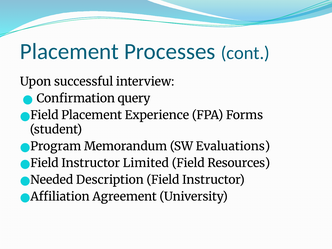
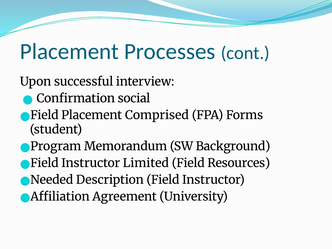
query: query -> social (134, 98)
Experience: Experience -> Comprised (157, 115)
Evaluations: Evaluations -> Background (233, 146)
